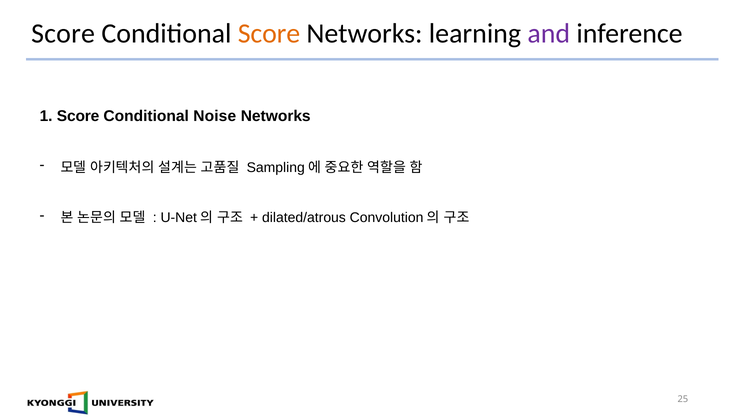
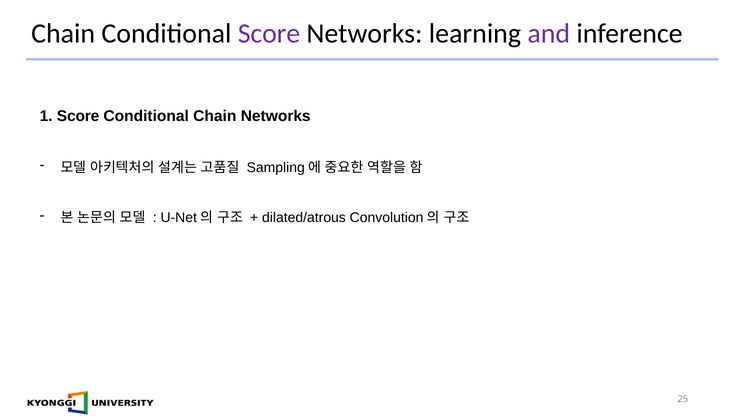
Score: Score -> Chain (63, 34)
Score colour: orange -> purple (269, 34)
Conditional Noise: Noise -> Chain (215, 116)
